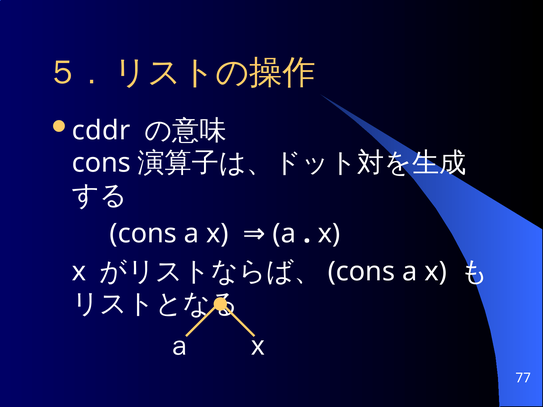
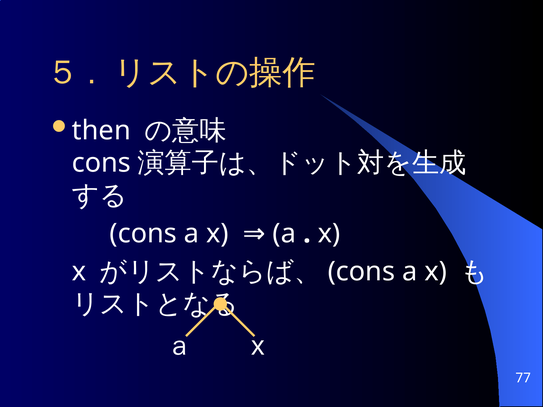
cddr: cddr -> then (101, 130)
